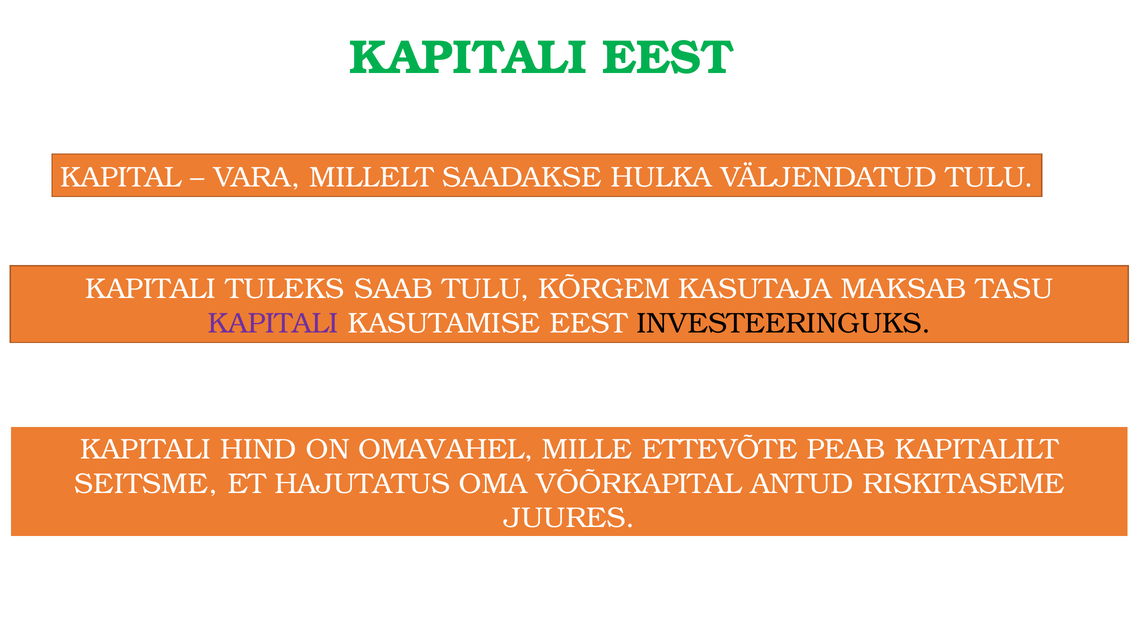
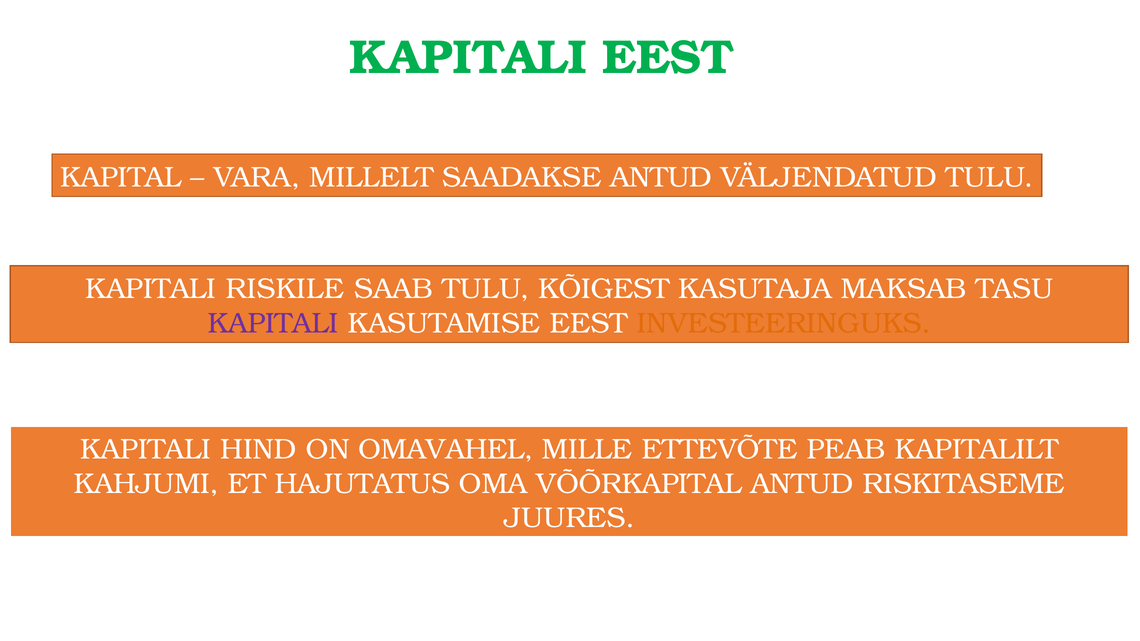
SAADAKSE HULKA: HULKA -> ANTUD (661, 177)
TULEKS: TULEKS -> RISKILE (285, 289)
KÕRGEM: KÕRGEM -> KÕIGEST (604, 289)
INVESTEERINGUKS colour: black -> orange (784, 323)
SEITSME: SEITSME -> KAHJUMI (146, 484)
